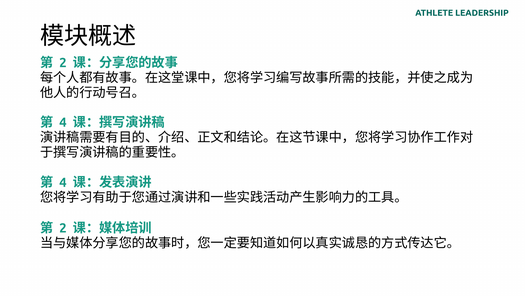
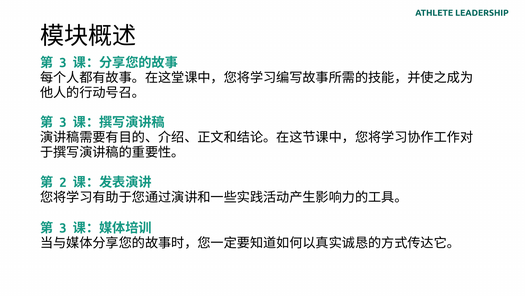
2: 2 -> 3 (63, 63)
4: 4 -> 3 (63, 122)
4: 4 -> 2 (63, 182)
2: 2 -> 3 (63, 228)
